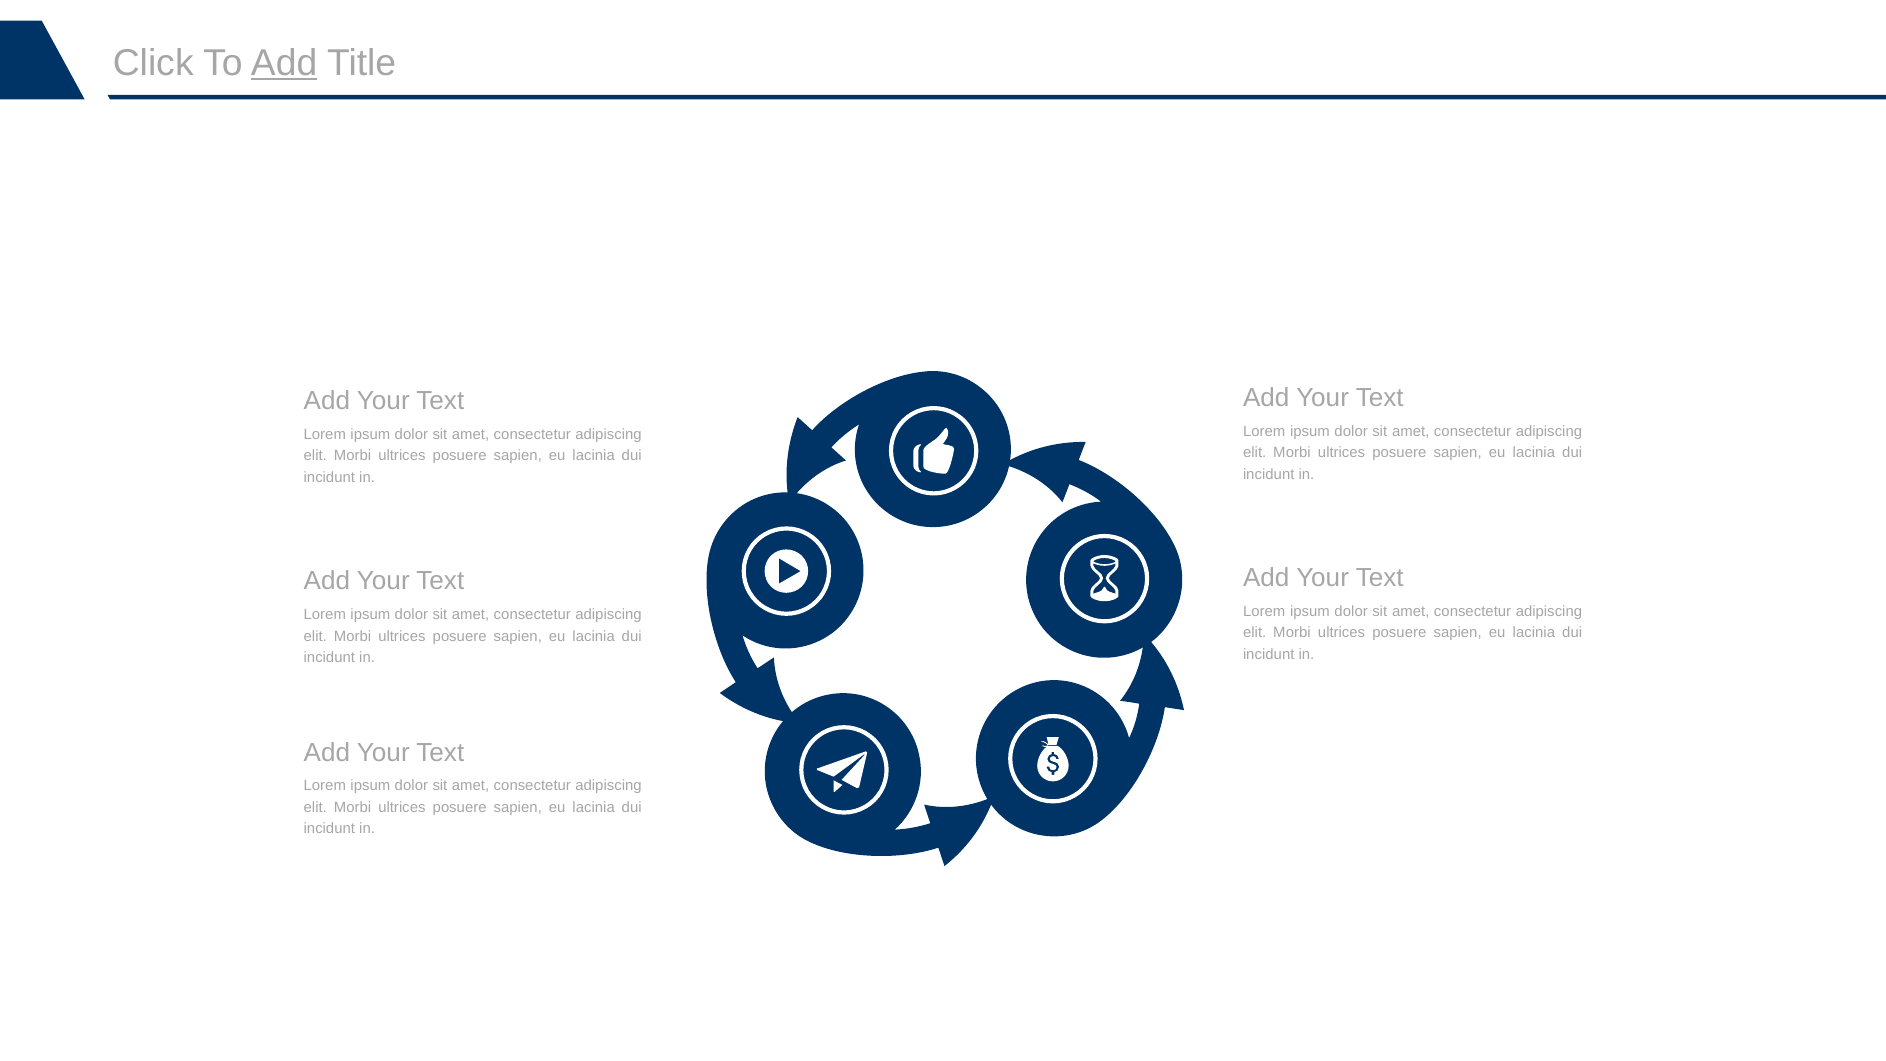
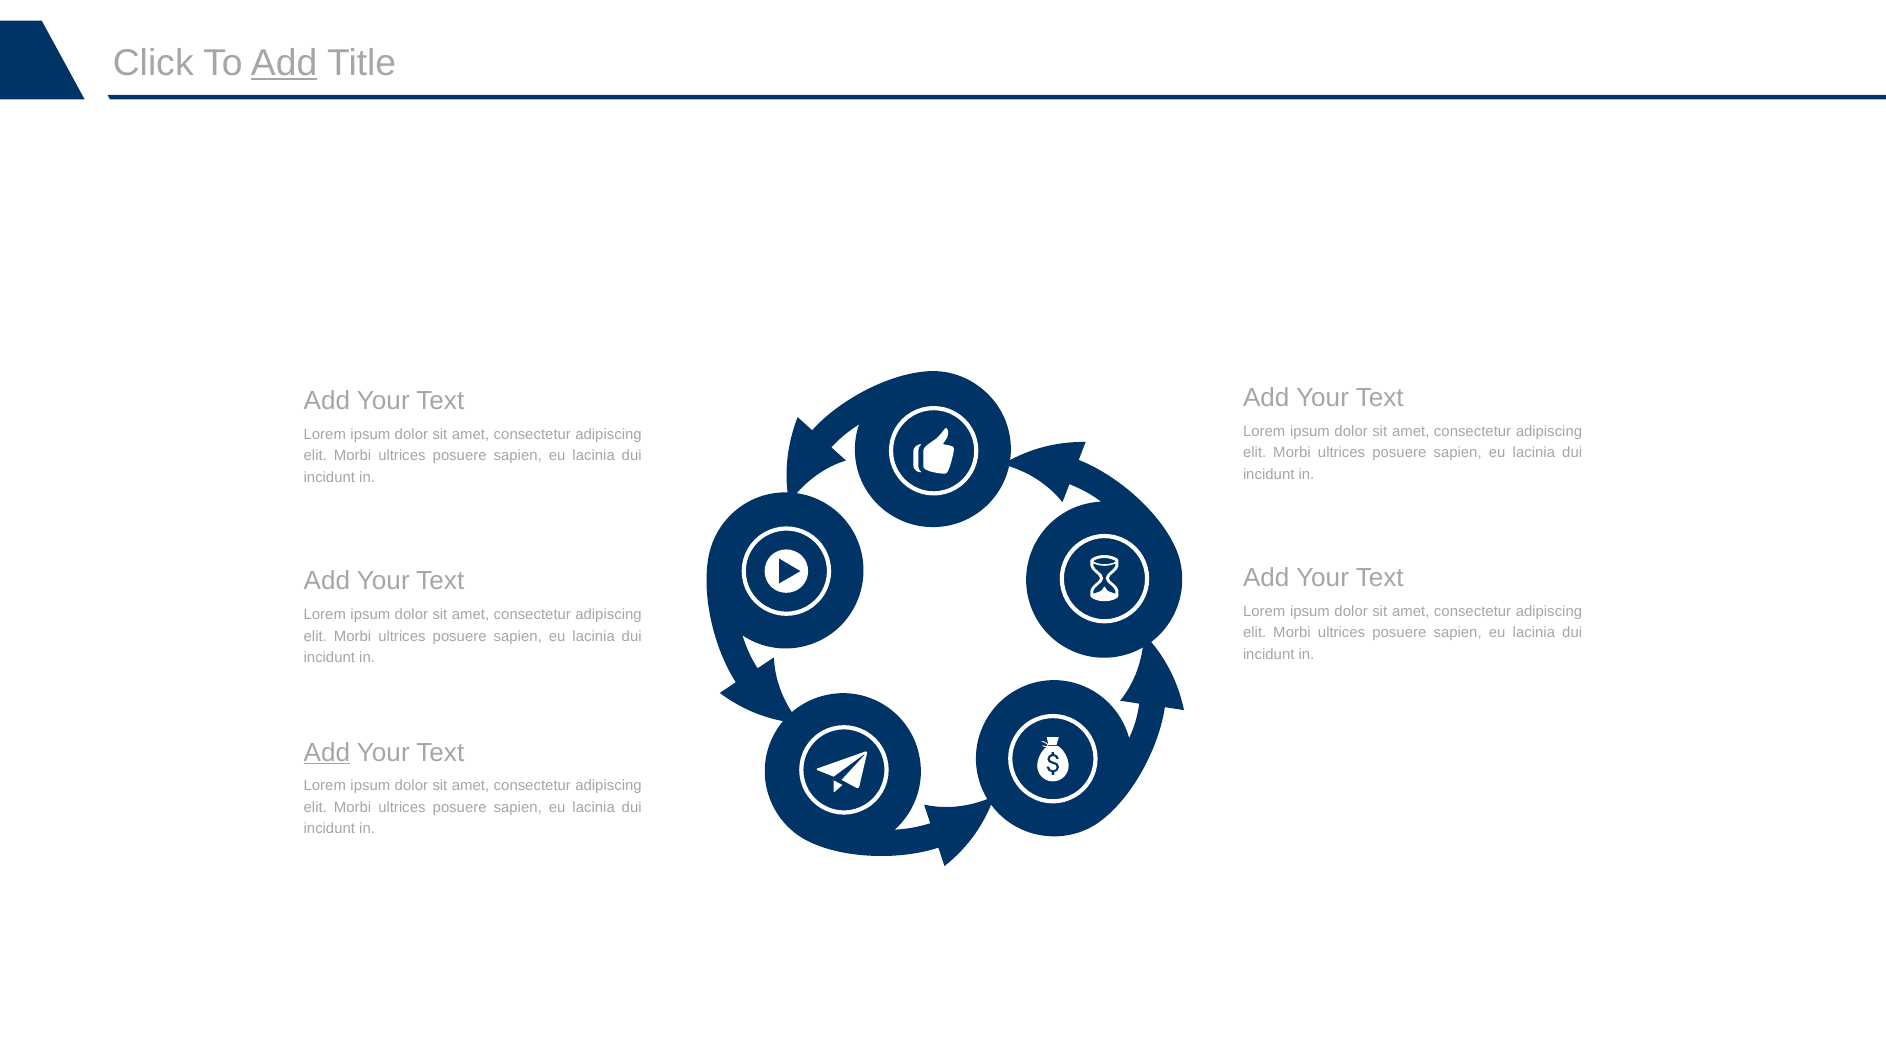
Add underline: none -> present (327, 752)
